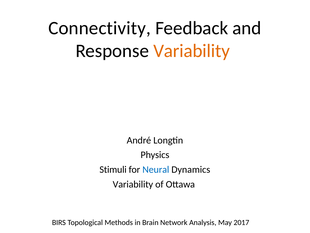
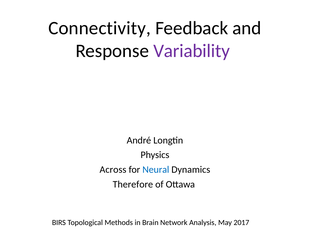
Variability colour: orange -> purple (192, 51)
Stimuli: Stimuli -> Across (113, 169)
Variability: Variability -> Therefore (133, 184)
